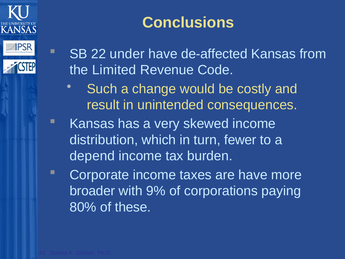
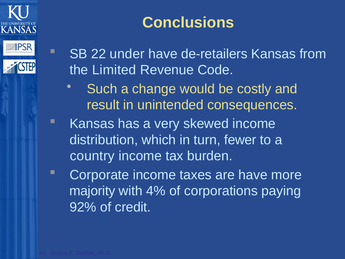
de-affected: de-affected -> de-retailers (214, 54)
depend: depend -> country (92, 156)
broader: broader -> majority (92, 191)
9%: 9% -> 4% (156, 191)
80%: 80% -> 92% (83, 207)
these: these -> credit (133, 207)
